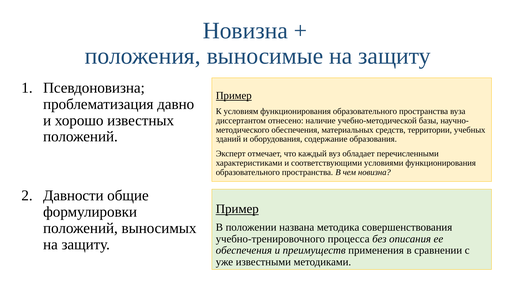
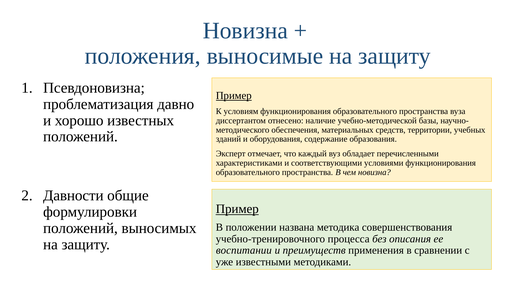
обеспечения: обеспечения -> воспитании (244, 251)
